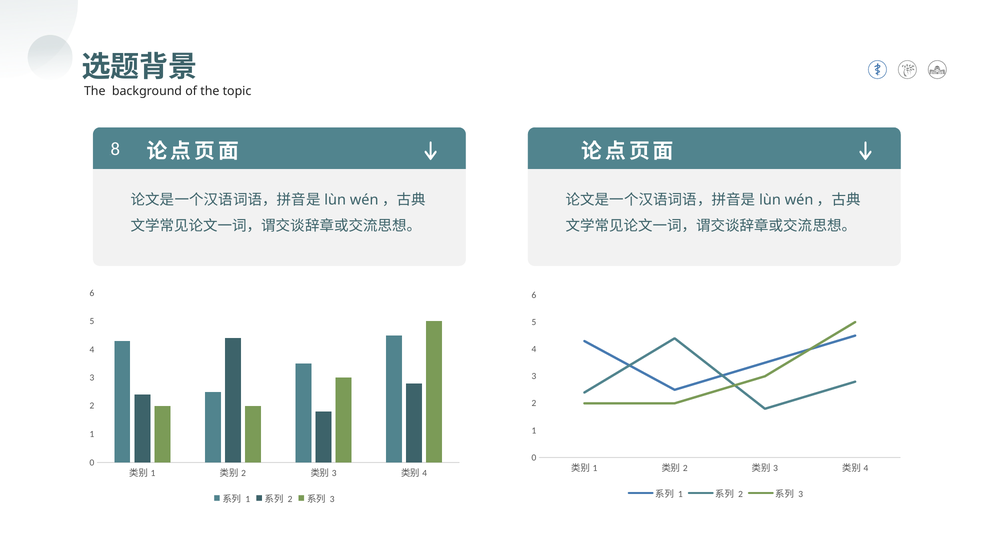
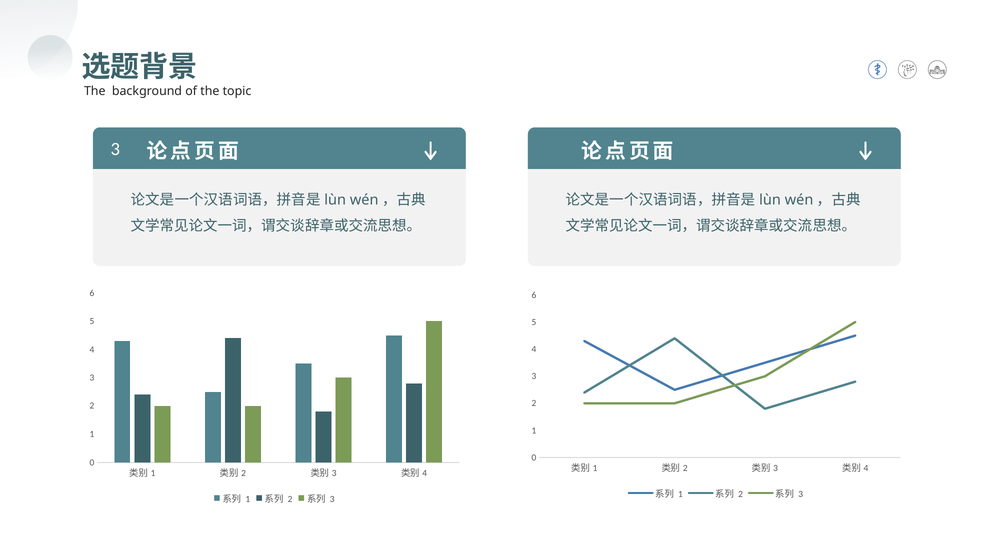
0 8: 8 -> 3 (115, 149)
